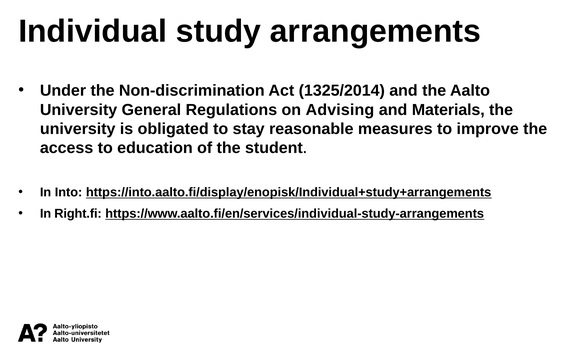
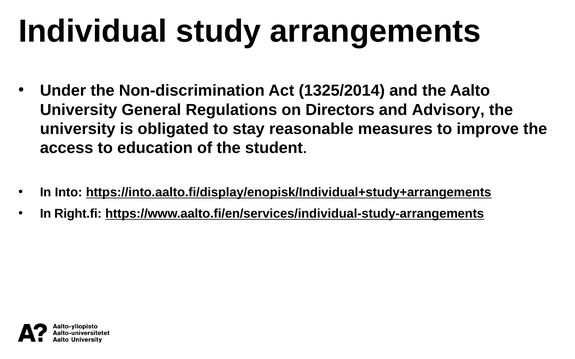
Advising: Advising -> Directors (340, 110)
Materials: Materials -> Advisory (448, 110)
